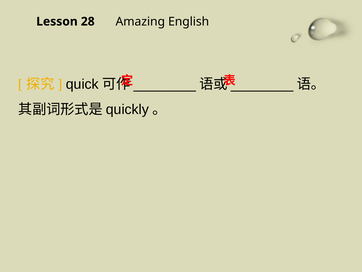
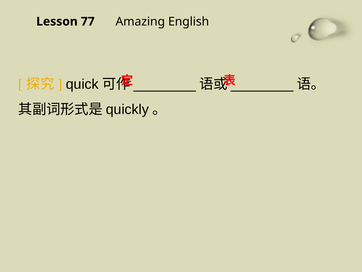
28: 28 -> 77 (88, 21)
